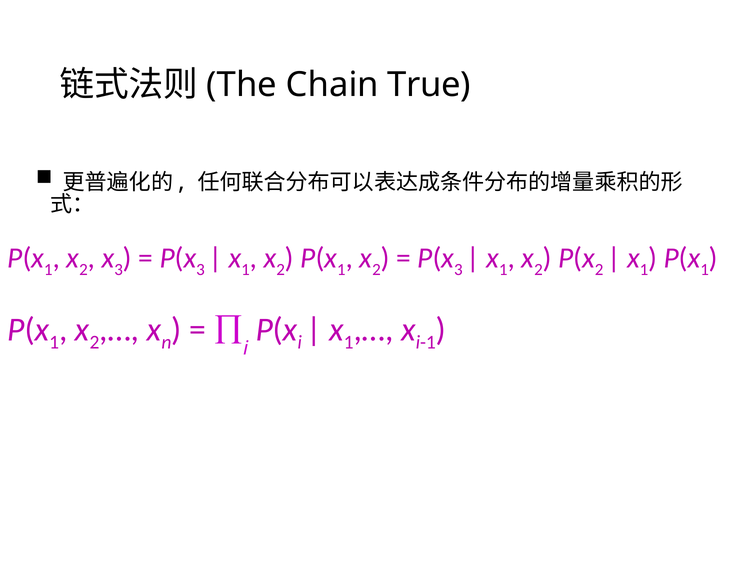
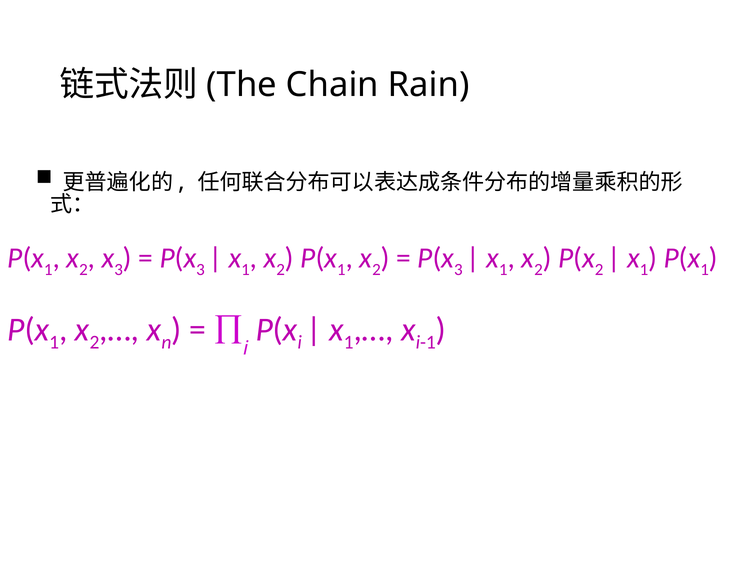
True: True -> Rain (429, 85)
